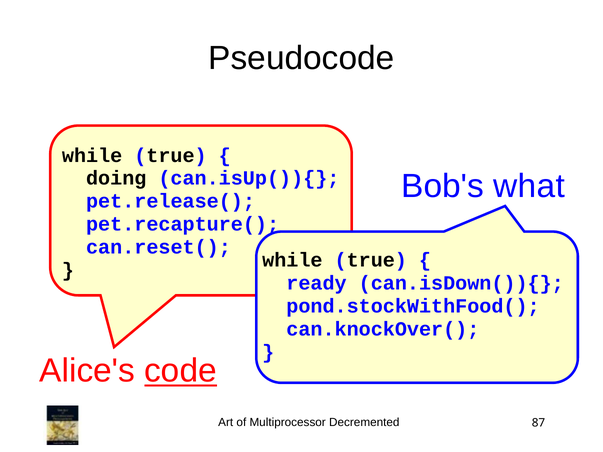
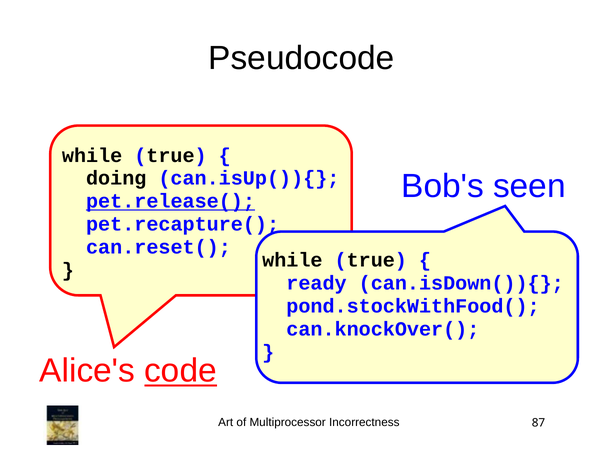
what: what -> seen (529, 186)
pet.release( underline: none -> present (171, 201)
Decremented: Decremented -> Incorrectness (364, 423)
